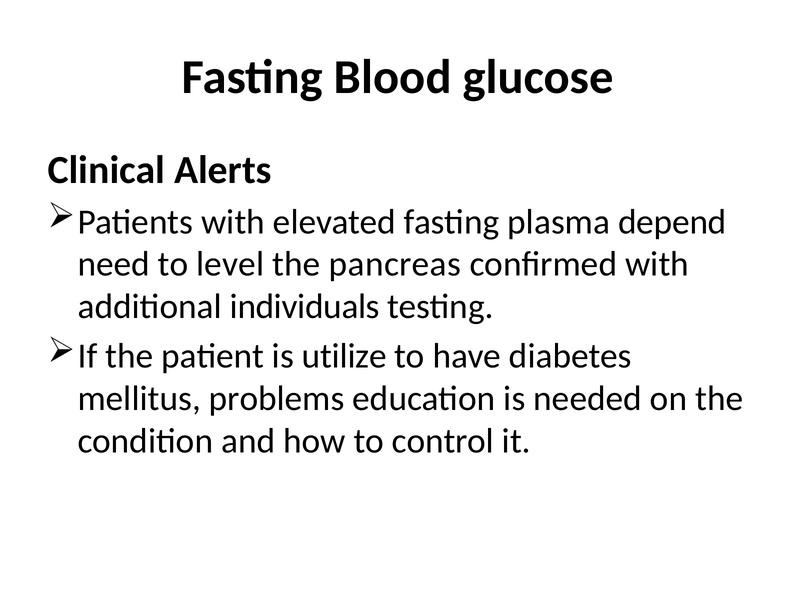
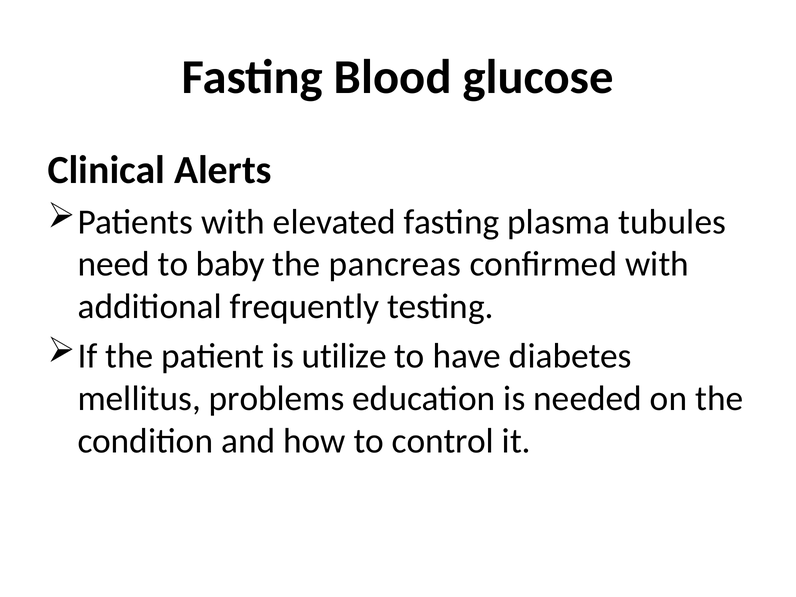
depend: depend -> tubules (672, 222)
level: level -> baby (230, 264)
individuals: individuals -> frequently (305, 307)
